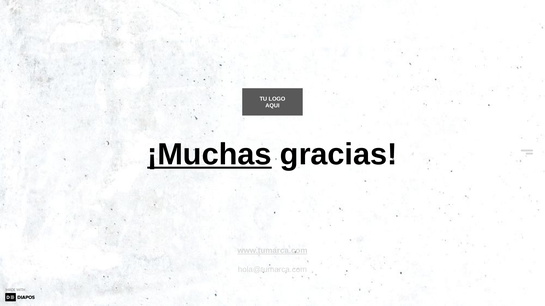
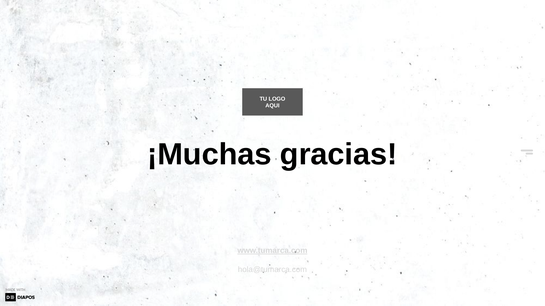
¡Muchas underline: present -> none (209, 155)
